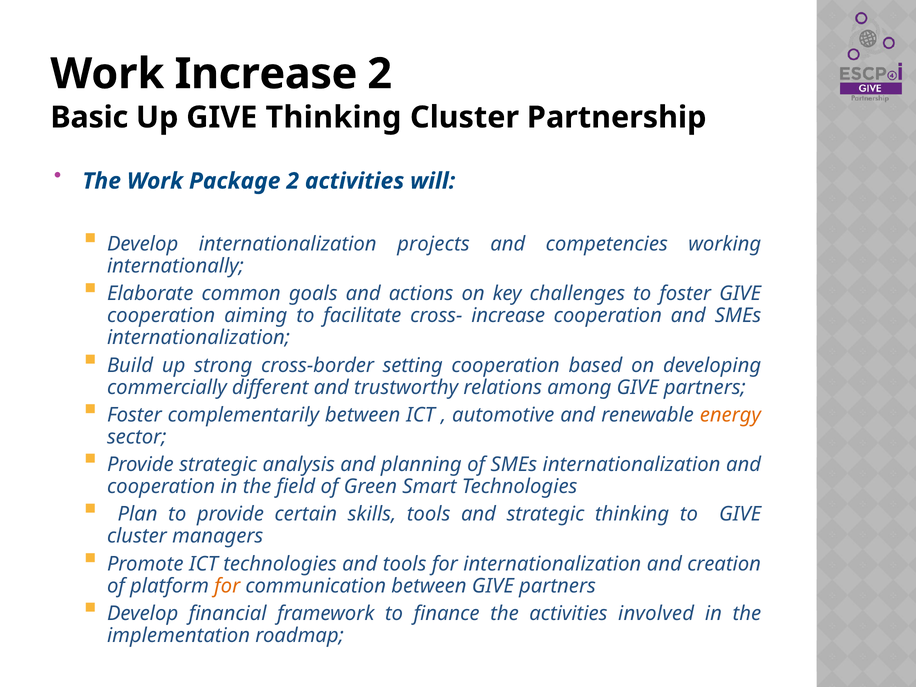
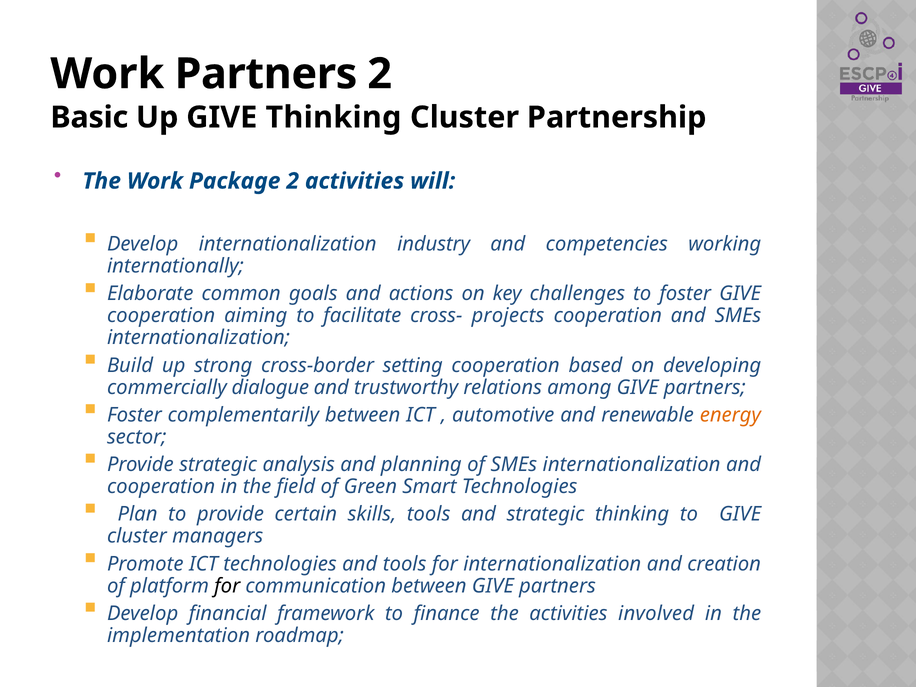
Work Increase: Increase -> Partners (266, 74)
projects: projects -> industry (434, 244)
cross- increase: increase -> projects (508, 316)
different: different -> dialogue (270, 387)
for colour: orange -> black (227, 586)
